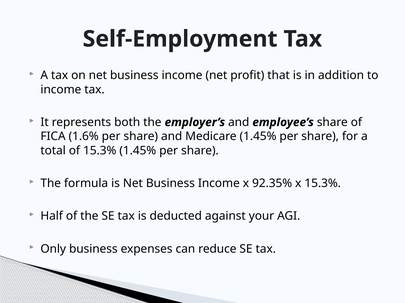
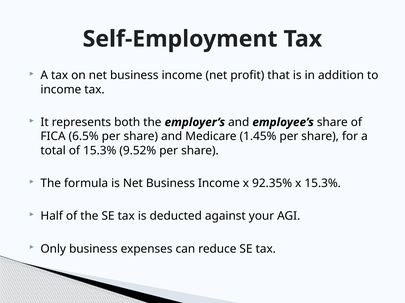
1.6%: 1.6% -> 6.5% (84, 137)
15.3% 1.45%: 1.45% -> 9.52% (138, 151)
